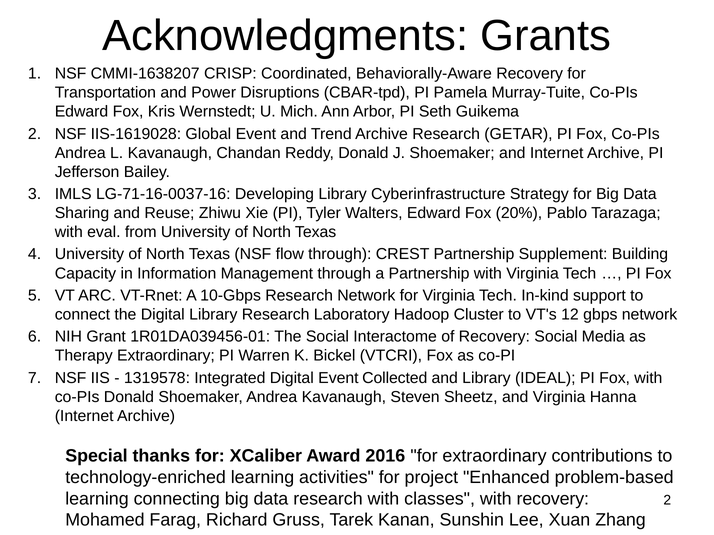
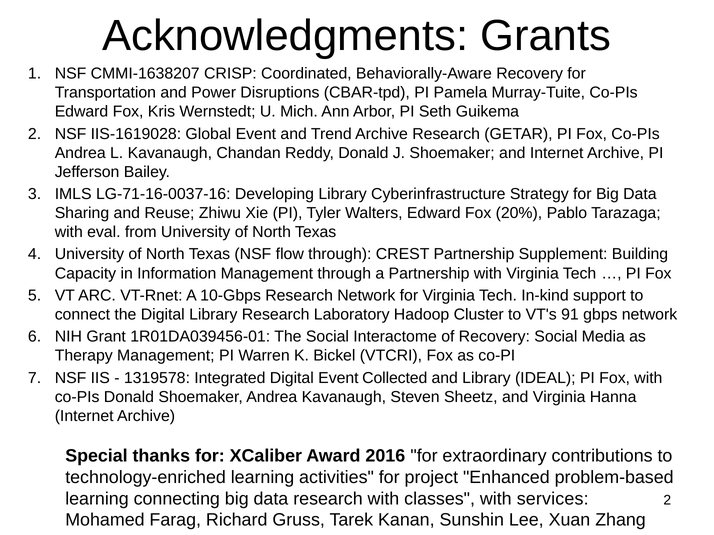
12: 12 -> 91 (570, 315)
Therapy Extraordinary: Extraordinary -> Management (166, 356)
with recovery: recovery -> services (553, 499)
